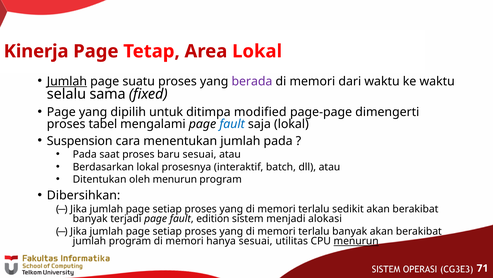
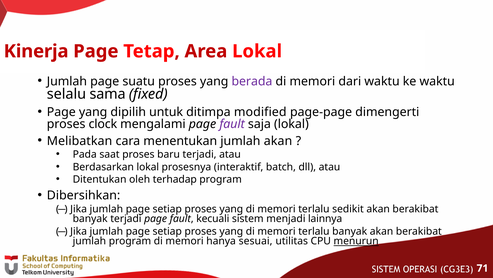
Jumlah underline: present -> none (67, 81)
tabel: tabel -> clock (103, 124)
fault colour: blue -> purple (232, 124)
Suspension: Suspension -> Melibatkan (80, 141)
jumlah pada: pada -> akan (278, 141)
baru sesuai: sesuai -> terjadi (200, 154)
oleh menurun: menurun -> terhadap (175, 179)
edition: edition -> kecuali (213, 218)
alokasi: alokasi -> lainnya (325, 218)
